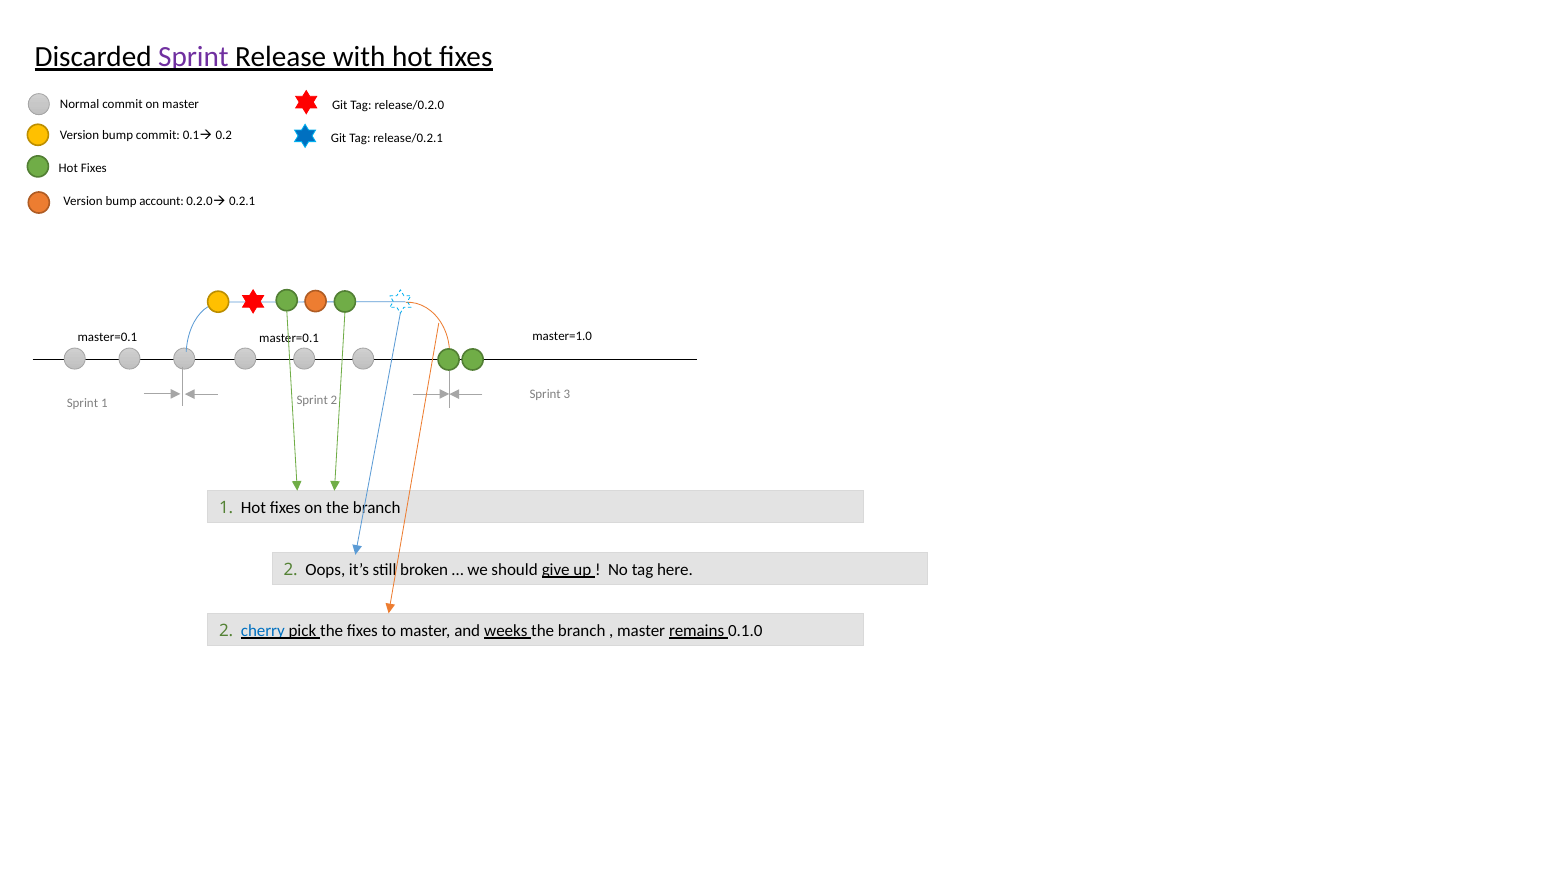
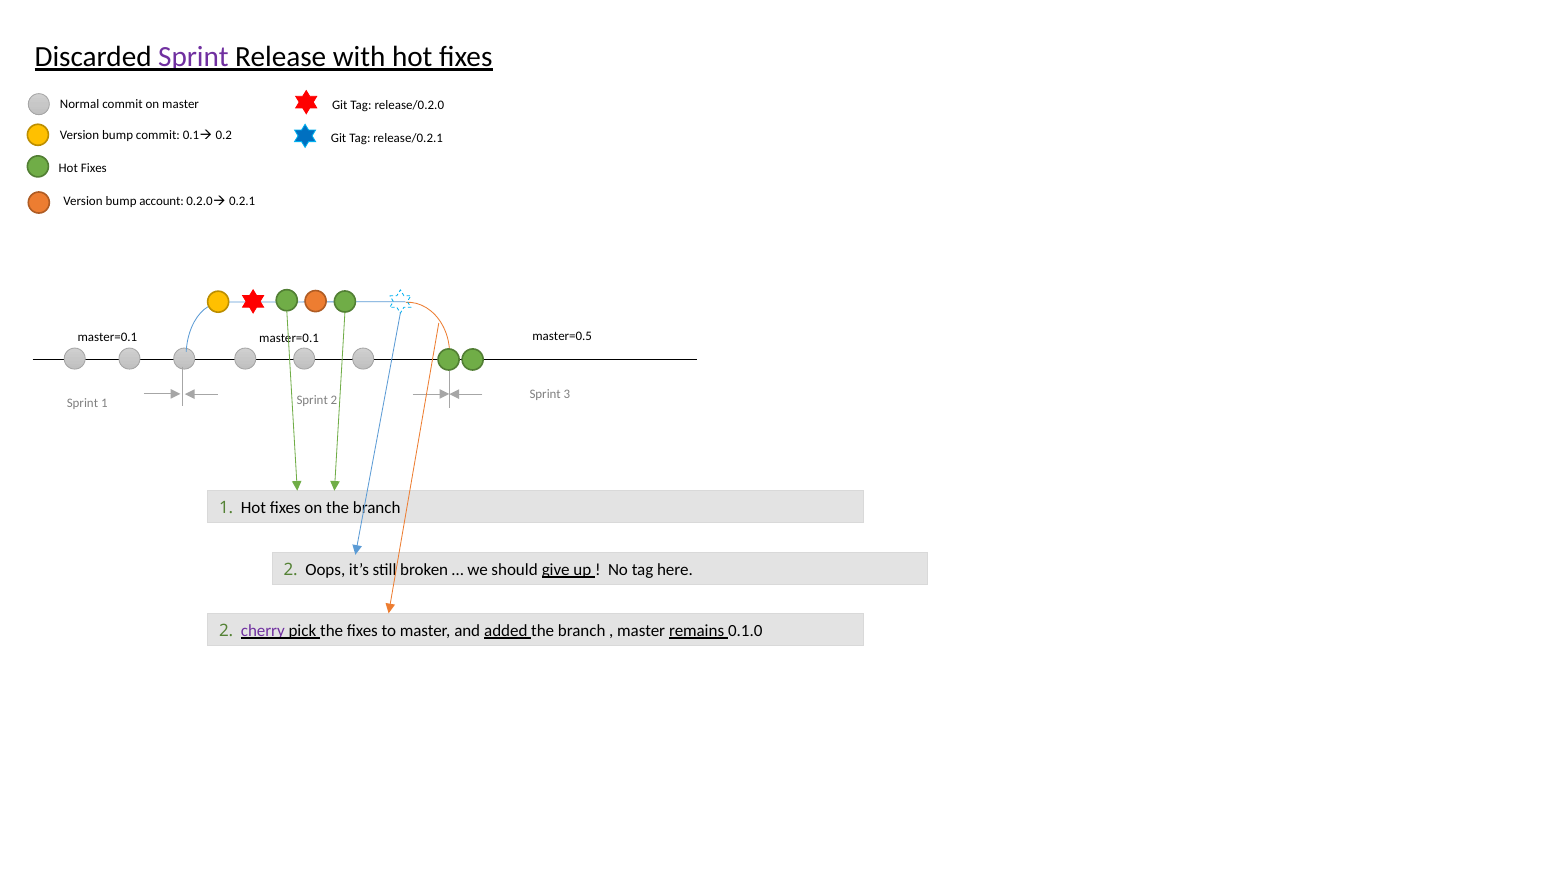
master=1.0: master=1.0 -> master=0.5 (562, 336)
cherry colour: blue -> purple (263, 630)
weeks: weeks -> added (506, 630)
